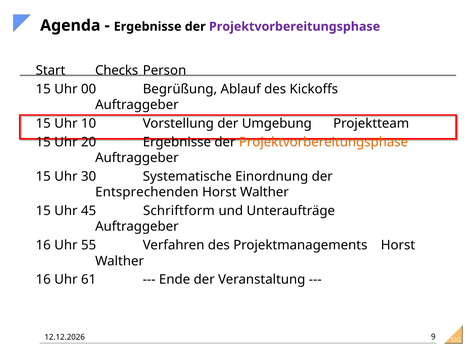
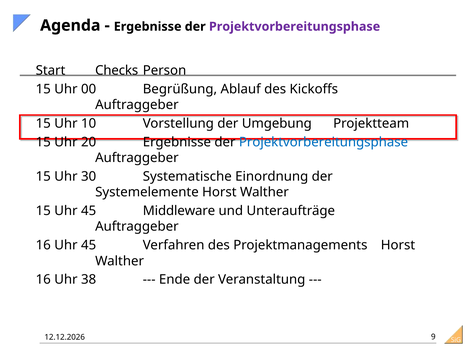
Projektvorbereitungsphase colour: orange -> blue (323, 142)
Entsprechenden: Entsprechenden -> Systemelemente (147, 192)
Schriftform: Schriftform -> Middleware (179, 211)
16 Uhr 55: 55 -> 45 (89, 245)
61: 61 -> 38 (89, 280)
